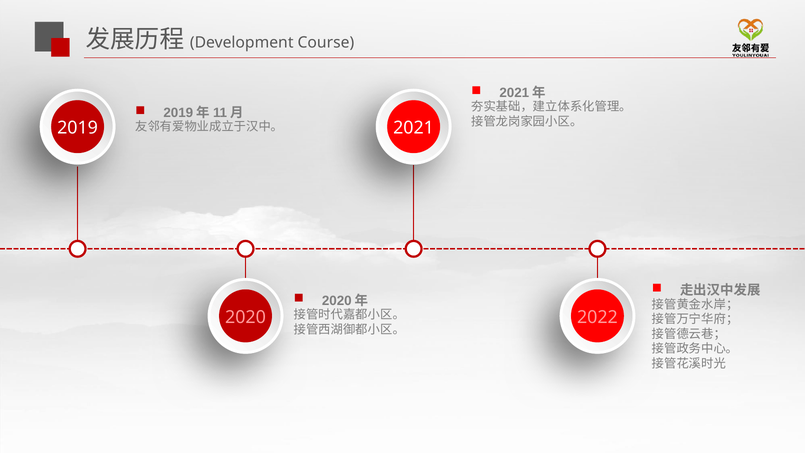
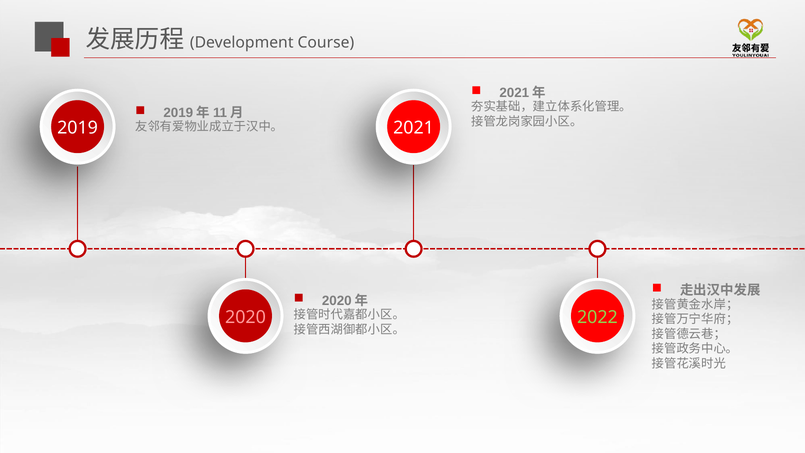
2022 colour: pink -> light green (597, 317)
